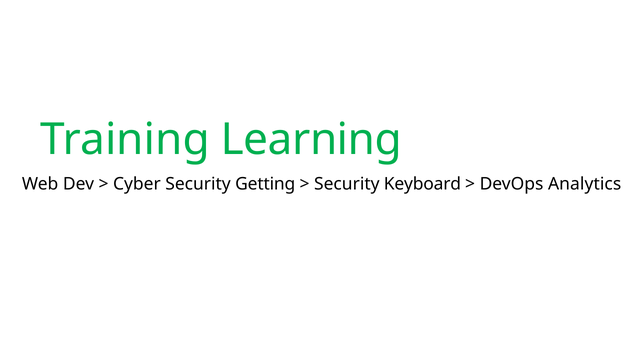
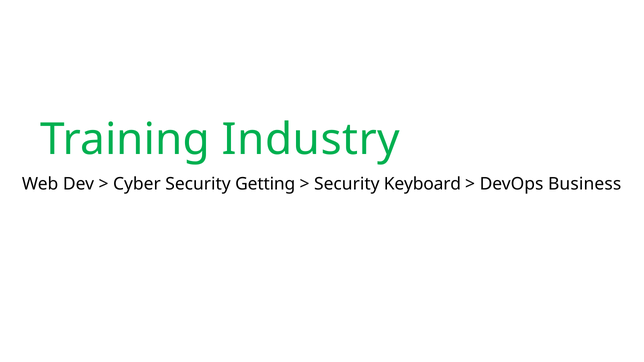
Learning: Learning -> Industry (311, 140)
Analytics: Analytics -> Business (585, 184)
